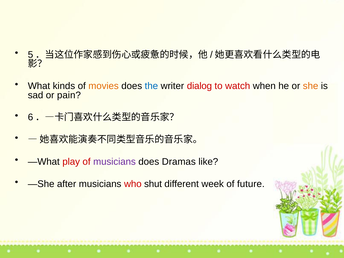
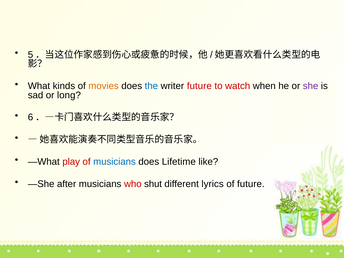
writer dialog: dialog -> future (199, 86)
she colour: orange -> purple (311, 86)
pain: pain -> long (69, 95)
musicians colour: purple -> blue (115, 162)
Dramas: Dramas -> Lifetime (179, 162)
week: week -> lyrics (213, 184)
